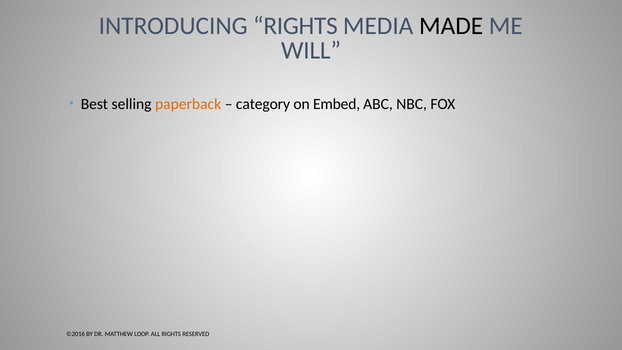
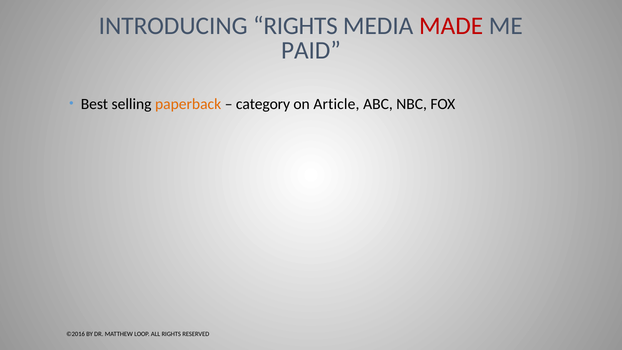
MADE colour: black -> red (451, 26)
WILL: WILL -> PAID (311, 51)
Embed: Embed -> Article (336, 104)
